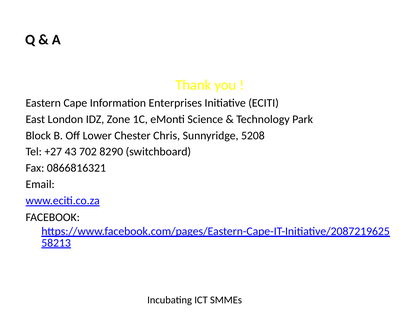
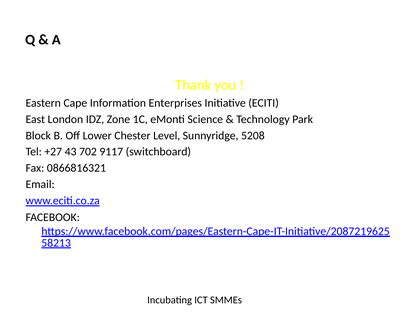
Chris: Chris -> Level (167, 136)
8290: 8290 -> 9117 (111, 152)
